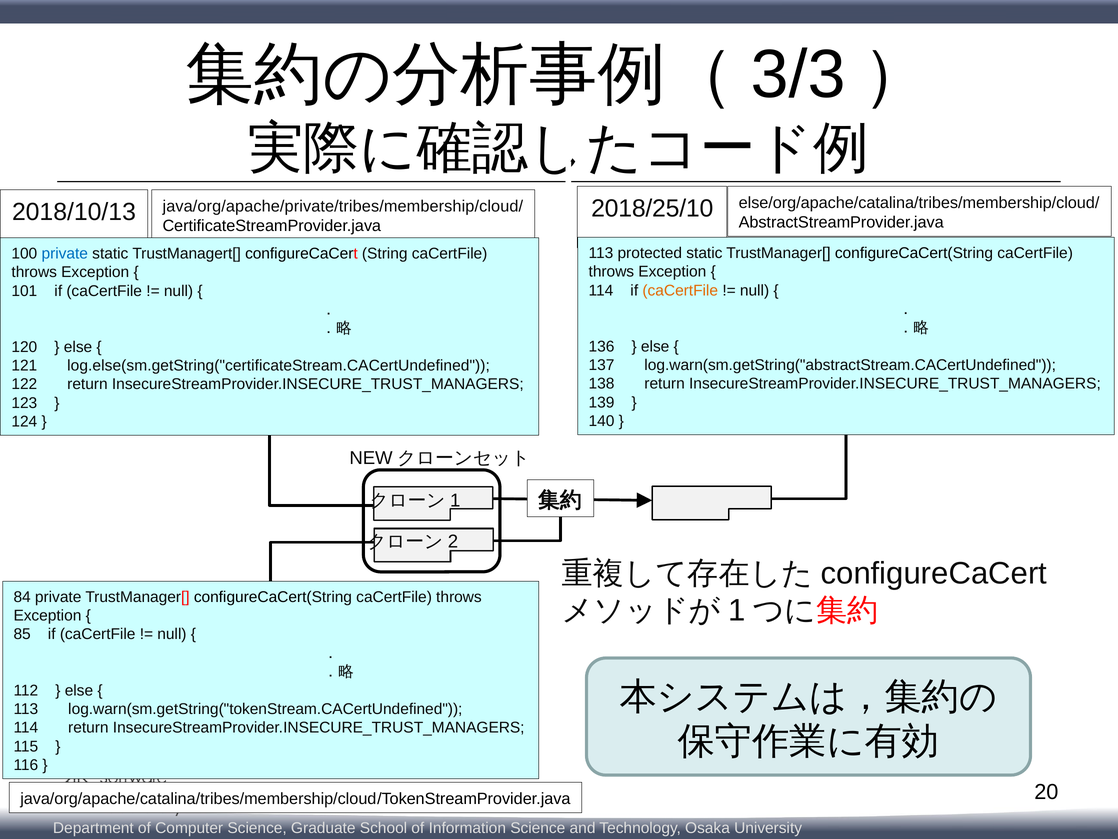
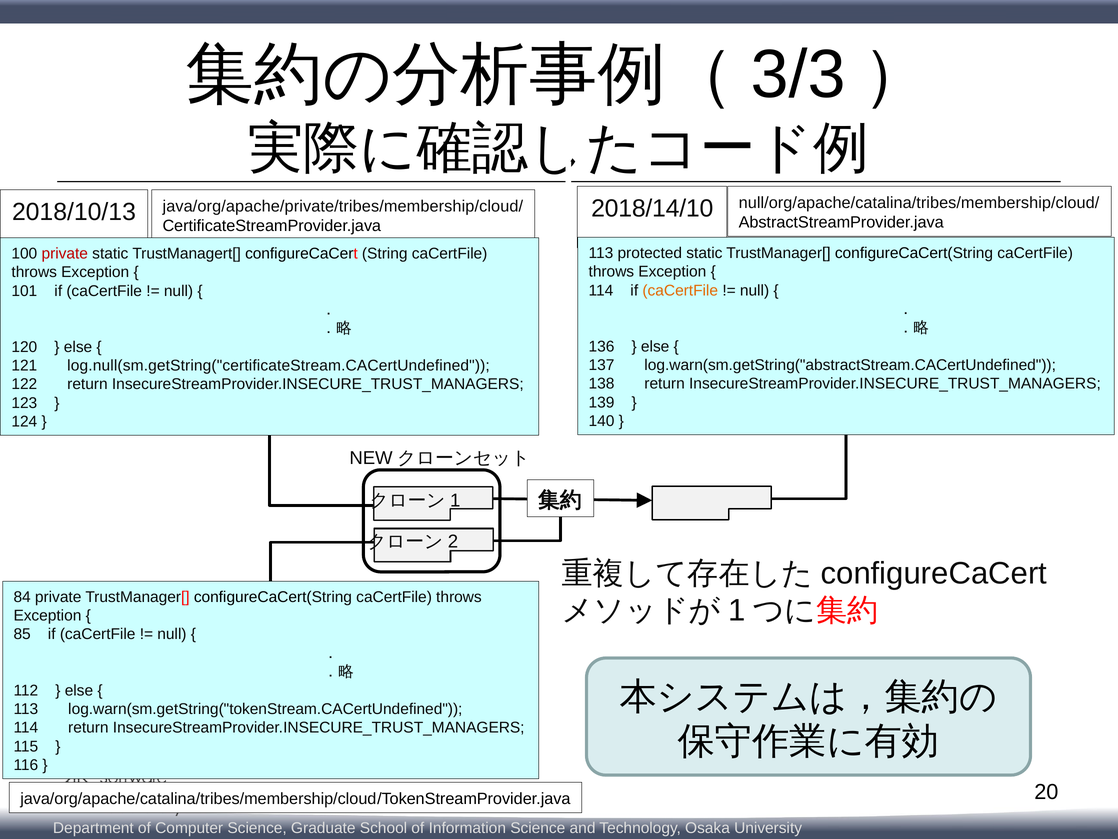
else/org/apache/catalina/tribes/membership/cloud/: else/org/apache/catalina/tribes/membership/cloud/ -> null/org/apache/catalina/tribes/membership/cloud/ (919, 203)
2018/25/10: 2018/25/10 -> 2018/14/10 (652, 208)
private colour: blue -> red (65, 253)
log.else(sm.getString("certificateStream.CACertUndefined: log.else(sm.getString("certificateStream.CACertUndefined -> log.null(sm.getString("certificateStream.CACertUndefined (279, 365)
